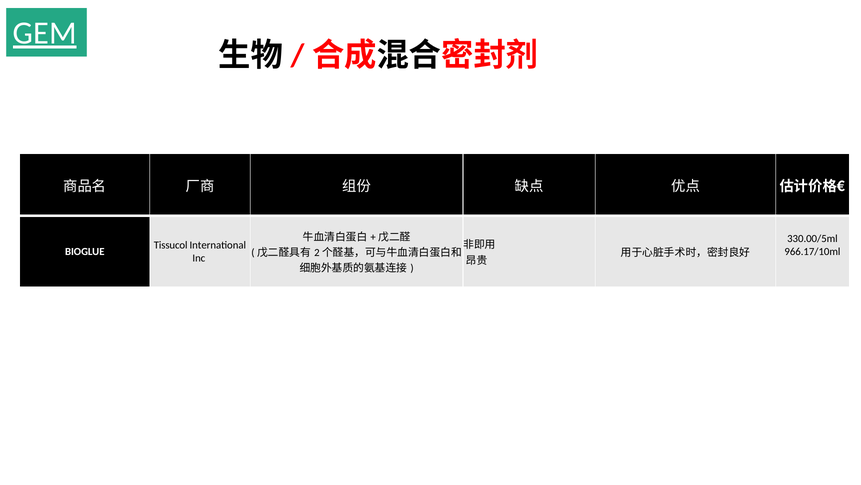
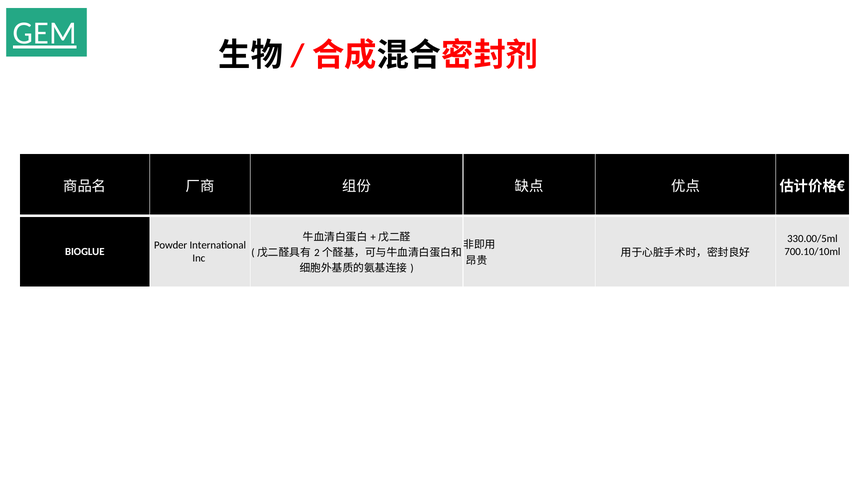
Tissucol: Tissucol -> Powder (171, 245)
966.17/10ml: 966.17/10ml -> 700.10/10ml (812, 251)
